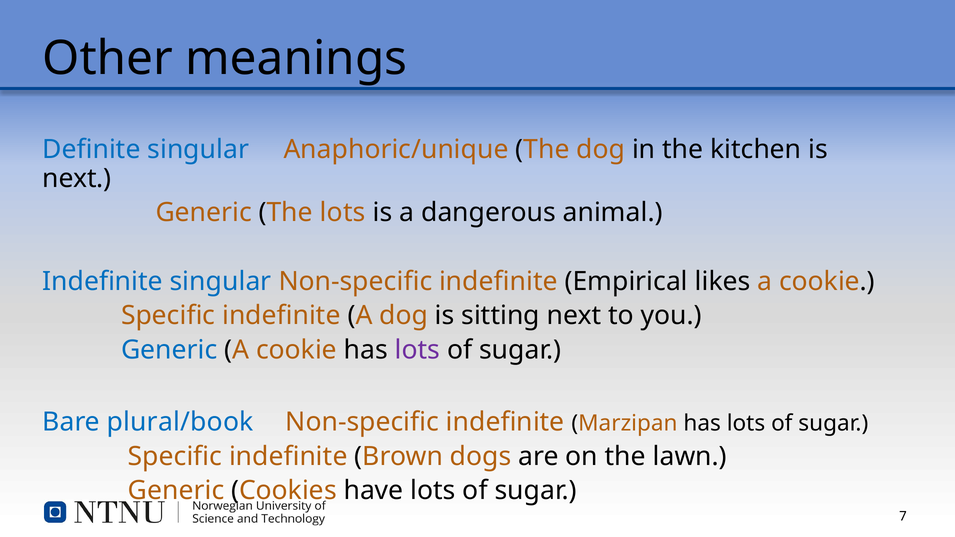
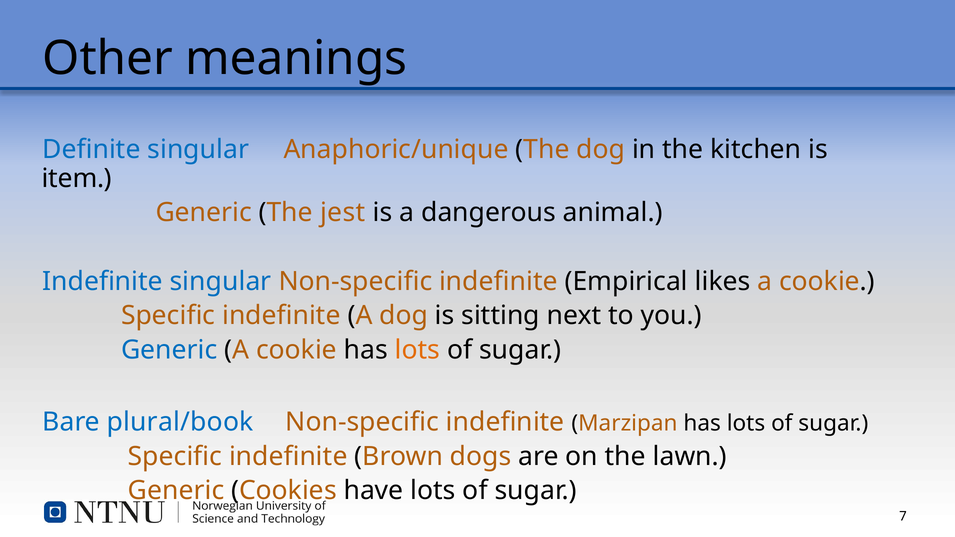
next: next -> item (77, 178)
The lots: lots -> jest (343, 213)
lots colour: purple -> orange (417, 350)
